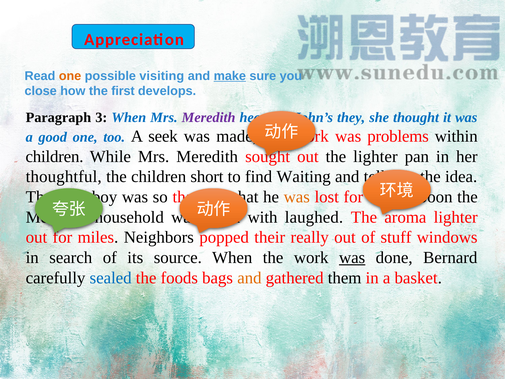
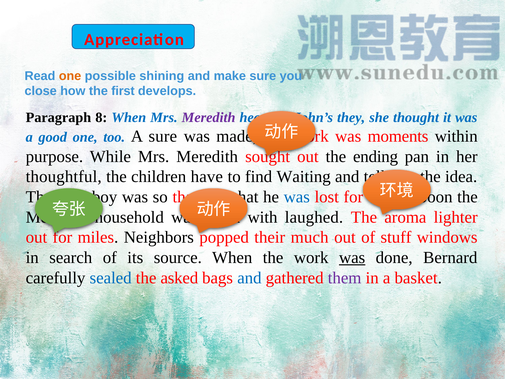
visiting: visiting -> shining (162, 76)
make underline: present -> none (230, 76)
3: 3 -> 8 (101, 117)
A seek: seek -> sure (163, 136)
problems: problems -> moments (398, 136)
children: children -> purpose (54, 156)
the lighter: lighter -> ending (376, 156)
short: short -> have (207, 177)
was colour: orange -> blue (297, 197)
really: really -> much (310, 237)
foods: foods -> asked (179, 278)
and colour: orange -> blue (249, 278)
them colour: black -> purple (345, 278)
